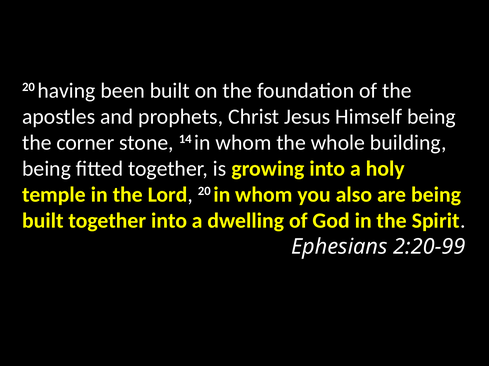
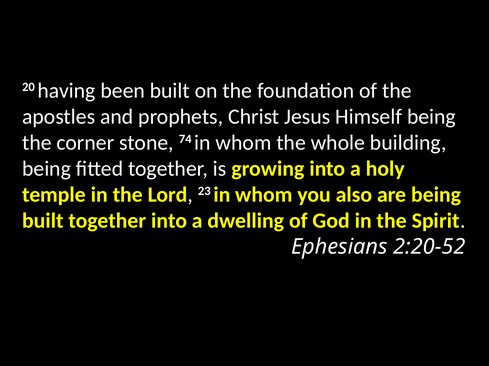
14: 14 -> 74 (185, 139)
Lord 20: 20 -> 23 (204, 192)
2:20-99: 2:20-99 -> 2:20-52 (429, 247)
